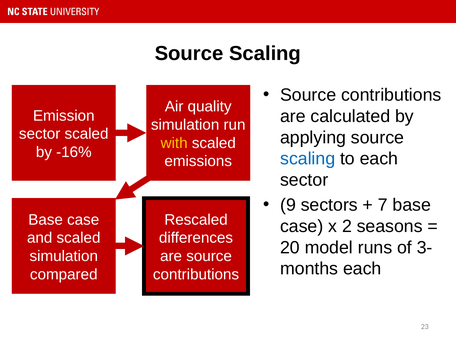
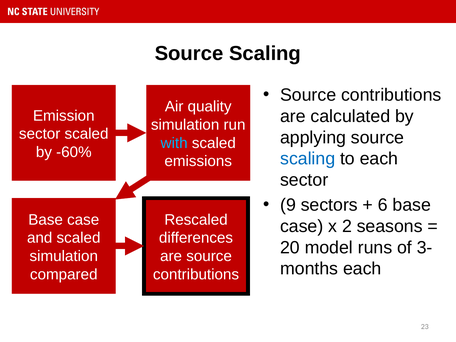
with colour: yellow -> light blue (174, 143)
-16%: -16% -> -60% (74, 152)
7: 7 -> 6 (383, 205)
